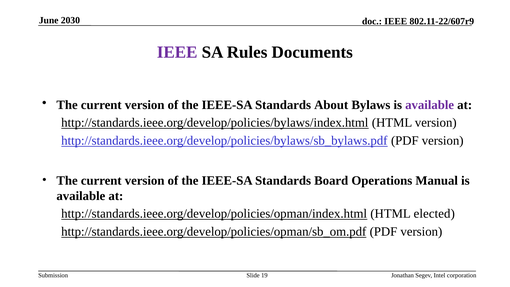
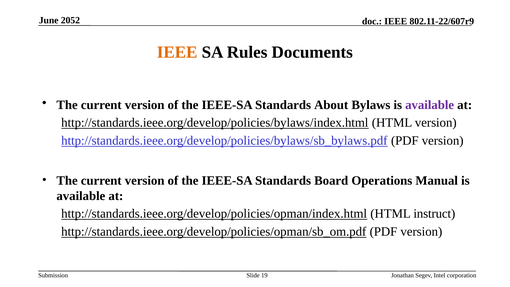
2030: 2030 -> 2052 (70, 20)
IEEE colour: purple -> orange (177, 52)
elected: elected -> instruct (434, 214)
